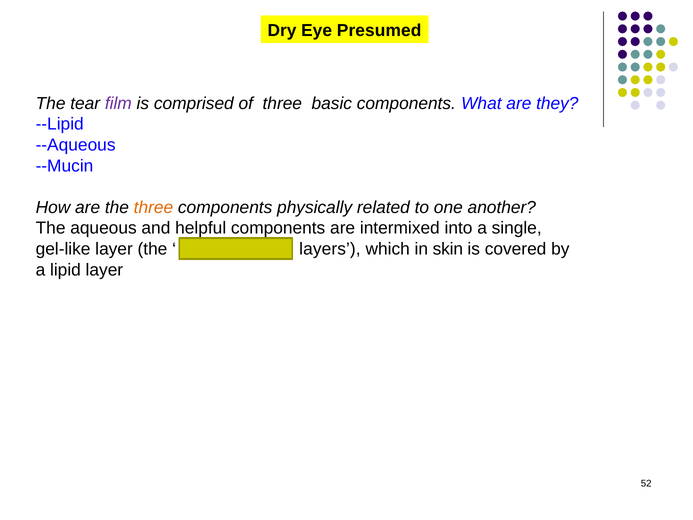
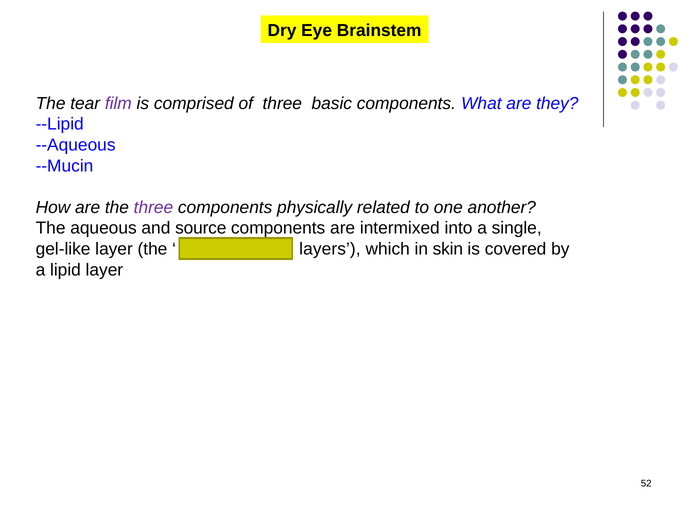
Presumed: Presumed -> Brainstem (379, 30)
three colour: orange -> purple (153, 207)
helpful: helpful -> source (201, 228)
